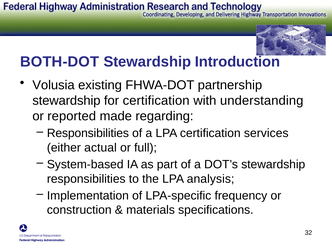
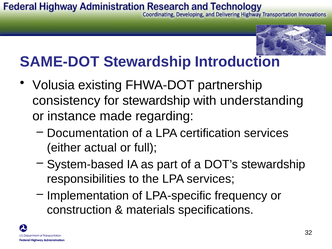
BOTH-DOT: BOTH-DOT -> SAME-DOT (60, 62)
stewardship: stewardship -> consistency (66, 101)
for certification: certification -> stewardship (156, 101)
reported: reported -> instance (72, 116)
Responsibilities: Responsibilities -> Documentation (88, 133)
LPA analysis: analysis -> services (211, 179)
